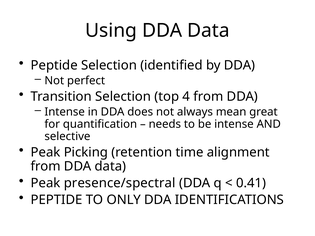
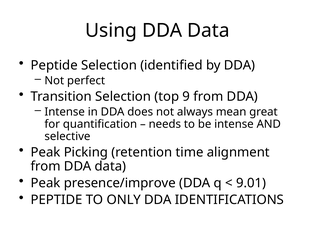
4: 4 -> 9 (186, 97)
presence/spectral: presence/spectral -> presence/improve (120, 183)
0.41: 0.41 -> 9.01 (251, 183)
